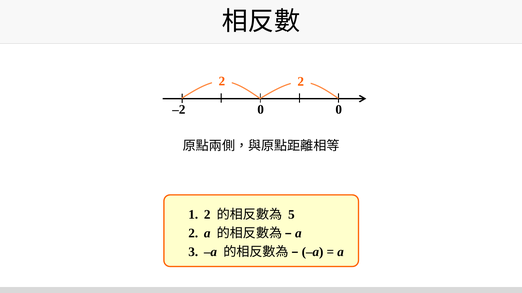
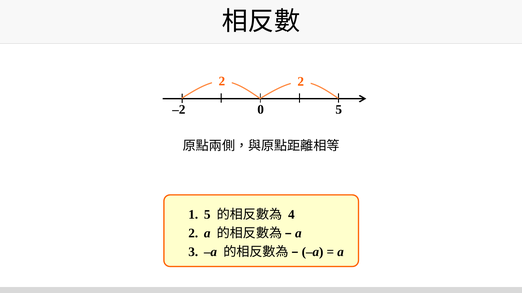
0 0: 0 -> 5 (339, 110)
2: 2 -> 5 (207, 215)
5: 5 -> 4 (291, 215)
